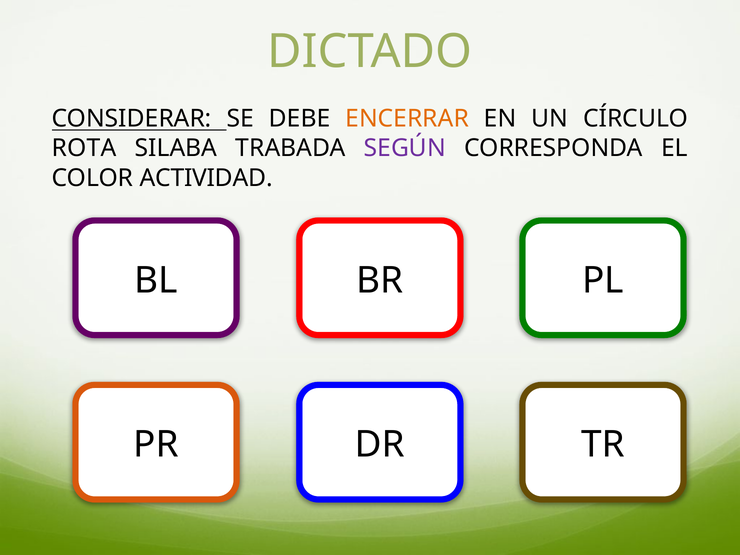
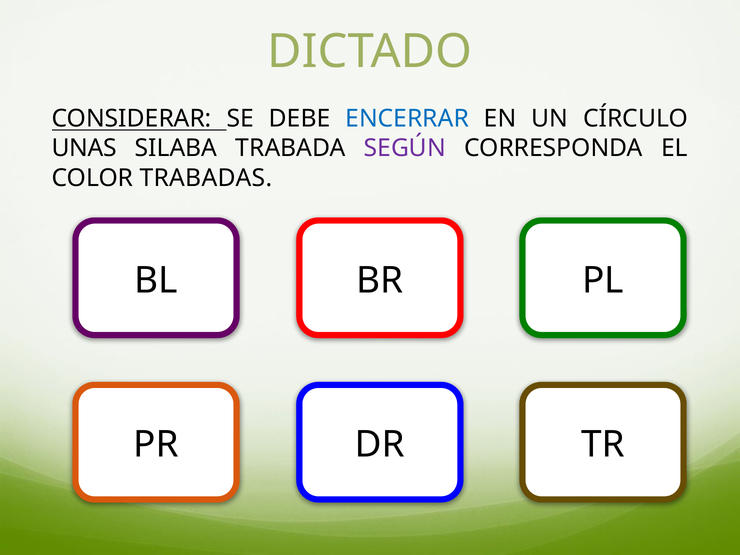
ENCERRAR colour: orange -> blue (407, 119)
ROTA: ROTA -> UNAS (84, 148)
ACTIVIDAD: ACTIVIDAD -> TRABADAS (206, 178)
